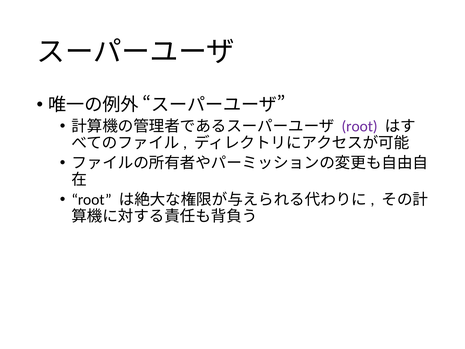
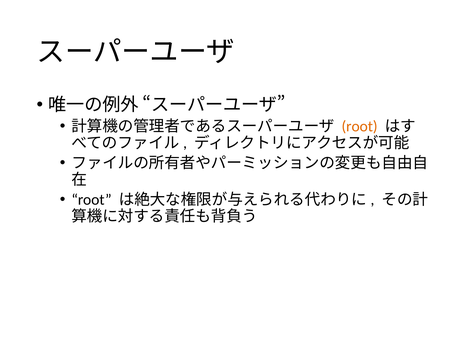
root colour: purple -> orange (360, 126)
